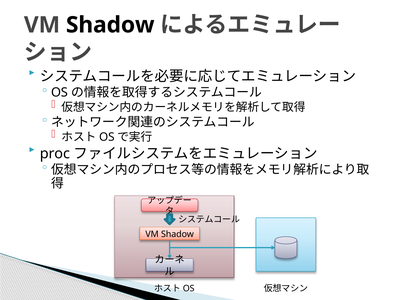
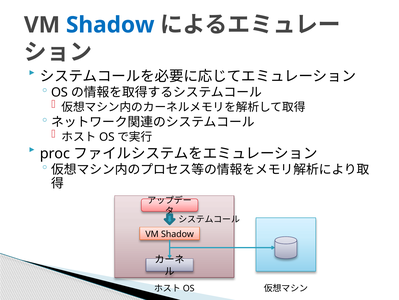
Shadow colour: black -> blue (110, 25)
